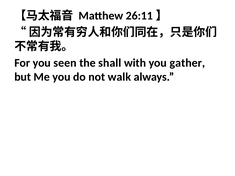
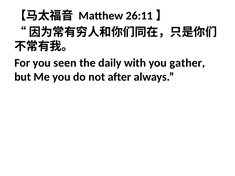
shall: shall -> daily (110, 63)
walk: walk -> after (119, 77)
